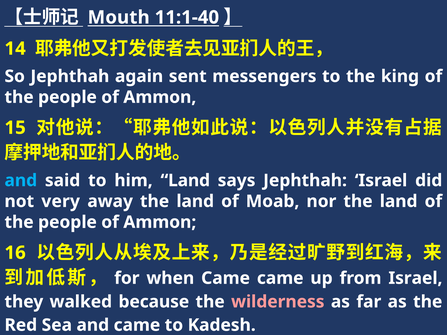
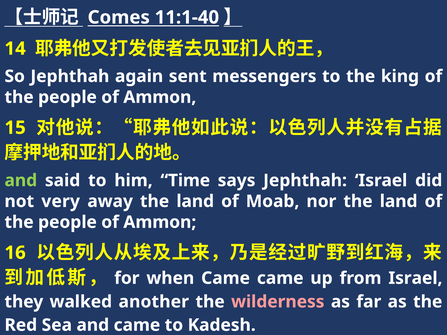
Mouth: Mouth -> Comes (119, 17)
and colour: light blue -> light green (21, 181)
him Land: Land -> Time (185, 181)
because: because -> another (154, 302)
